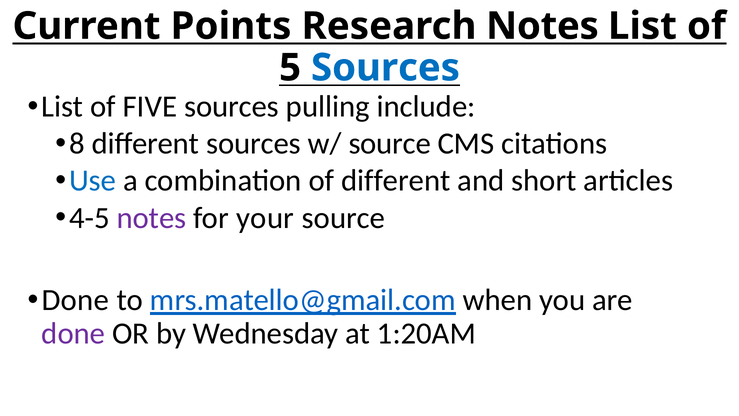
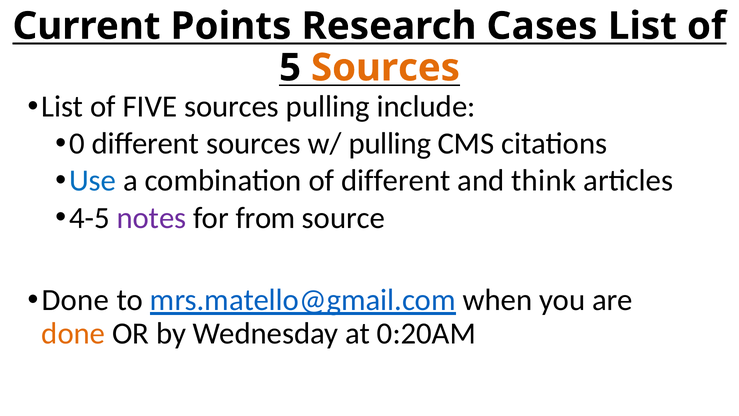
Research Notes: Notes -> Cases (542, 26)
Sources colour: blue -> orange (385, 68)
8: 8 -> 0 (77, 144)
w/ source: source -> pulling (390, 144)
short: short -> think (544, 181)
your: your -> from (266, 218)
done colour: purple -> orange (73, 333)
1:20AM: 1:20AM -> 0:20AM (426, 333)
